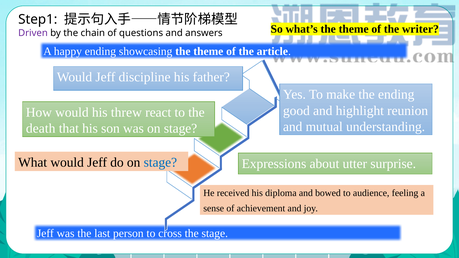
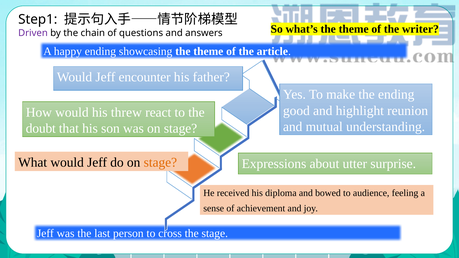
discipline: discipline -> encounter (145, 77)
death: death -> doubt (41, 128)
stage colour: blue -> orange (160, 162)
